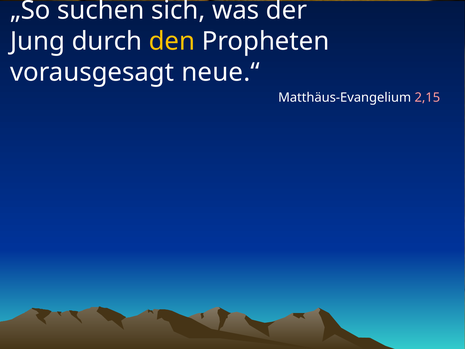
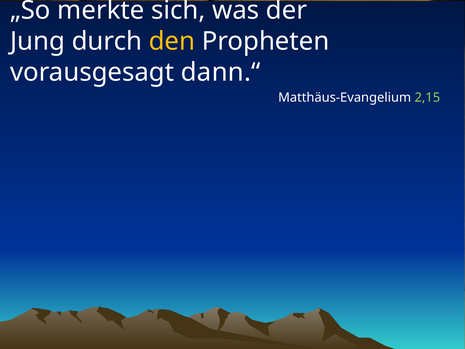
suchen: suchen -> merkte (101, 10)
neue.“: neue.“ -> dann.“ (221, 72)
2,15 colour: pink -> light green (427, 97)
